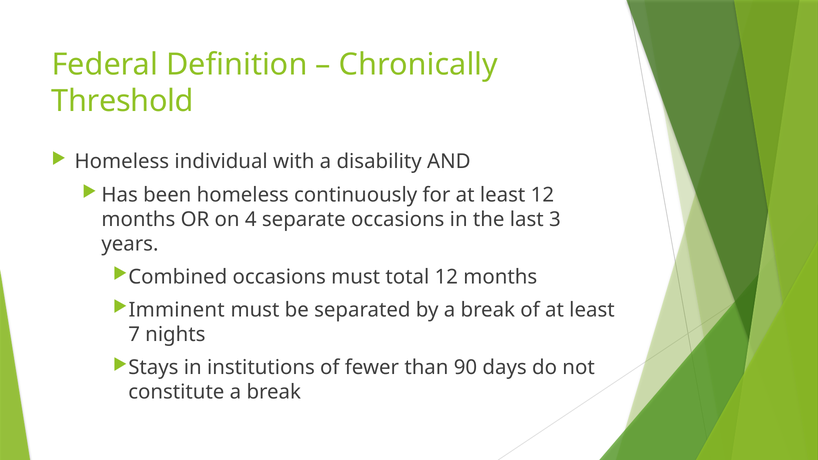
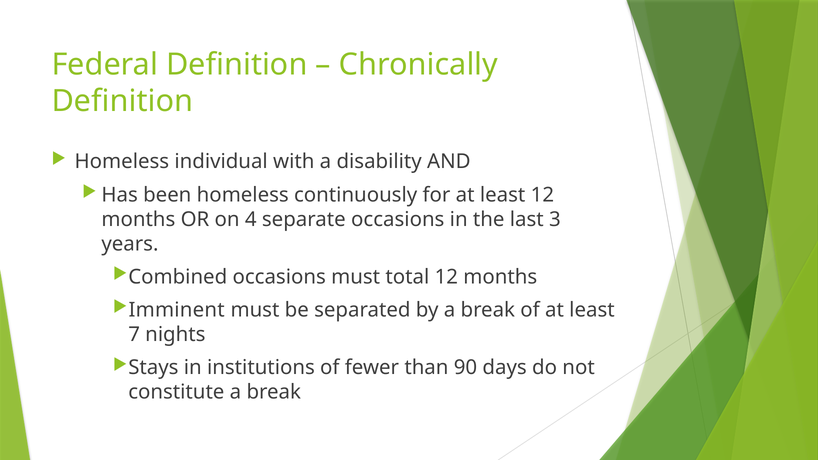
Threshold: Threshold -> Definition (122, 101)
